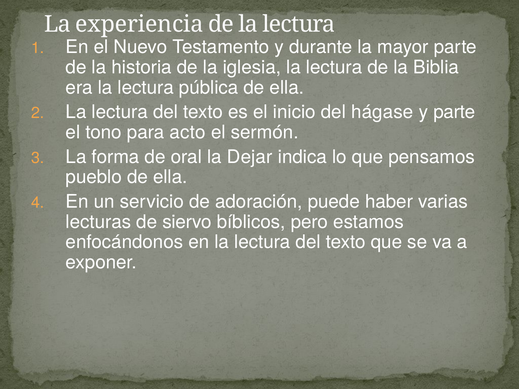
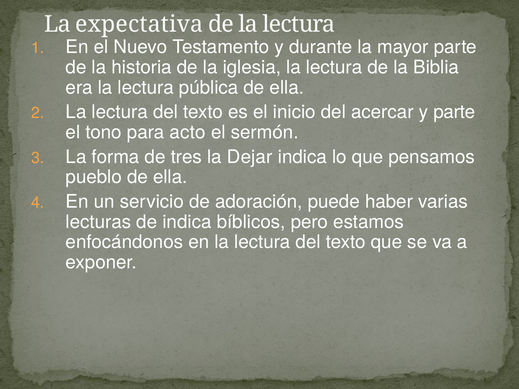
experiencia: experiencia -> expectativa (139, 24)
hágase: hágase -> acercar (382, 112)
oral: oral -> tres (186, 157)
de siervo: siervo -> indica (187, 222)
